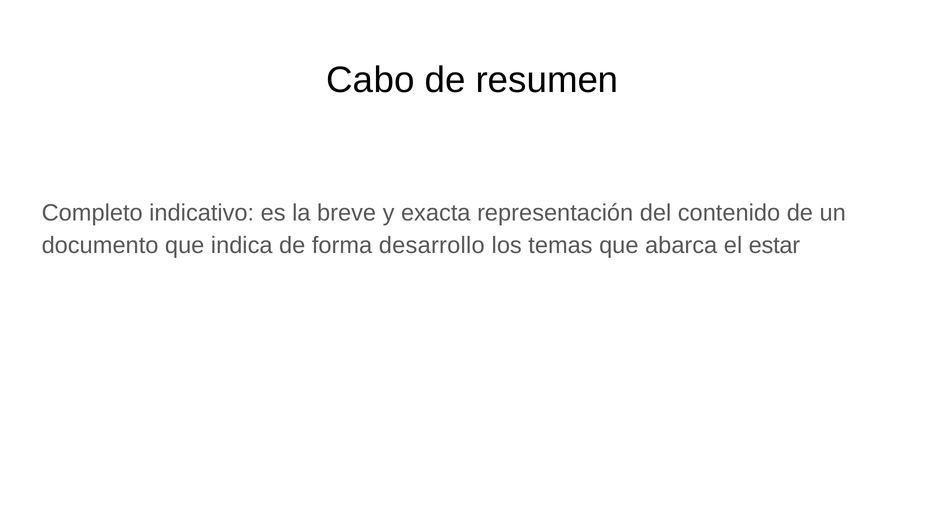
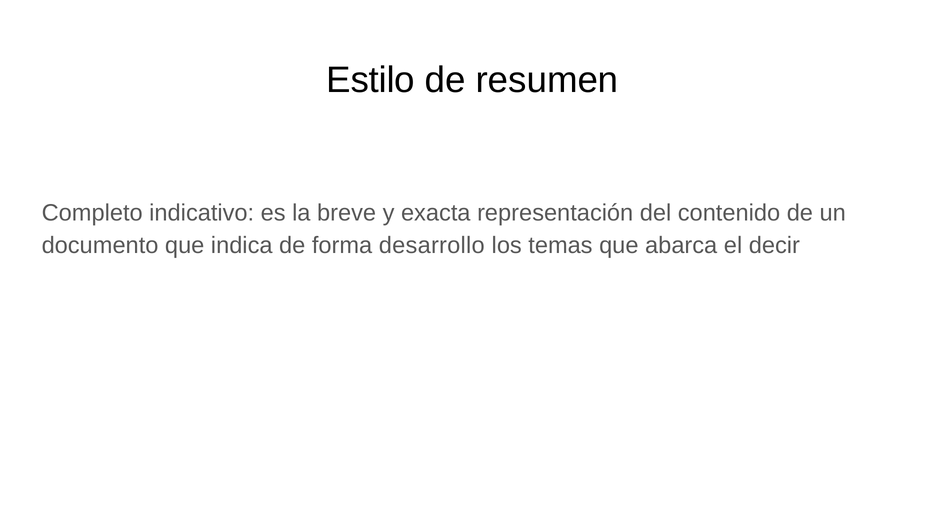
Cabo: Cabo -> Estilo (371, 80)
estar: estar -> decir (774, 245)
